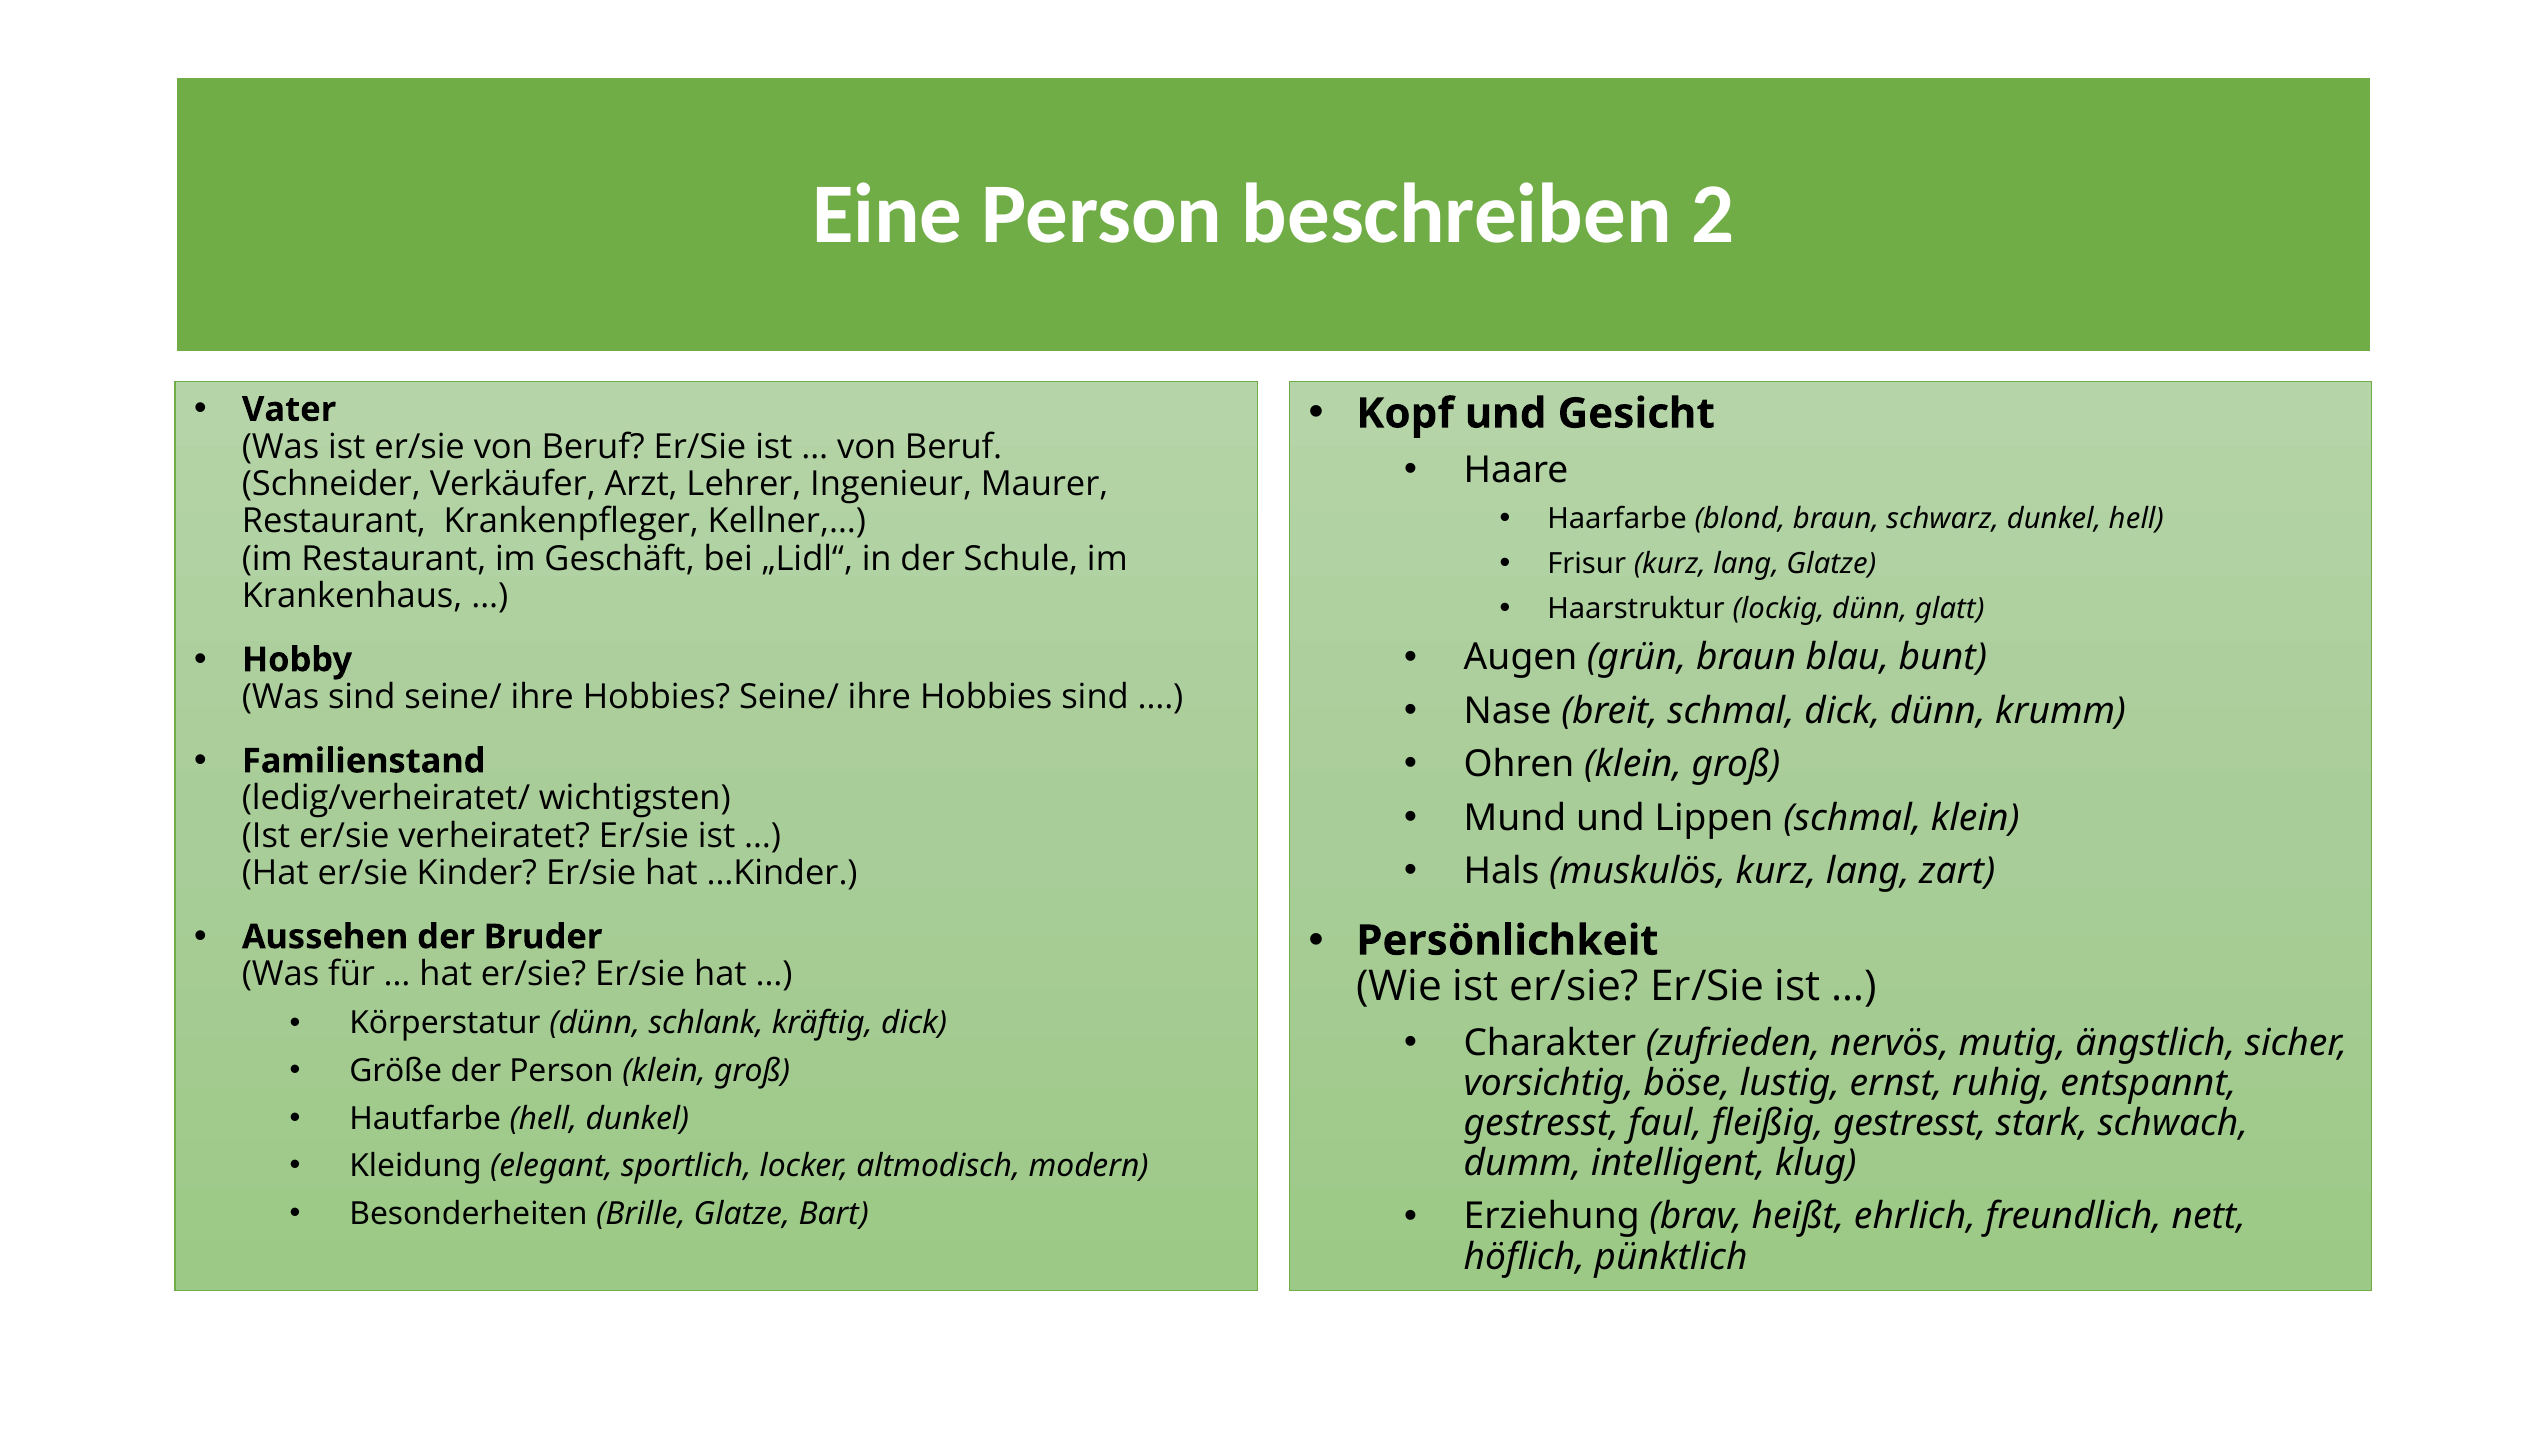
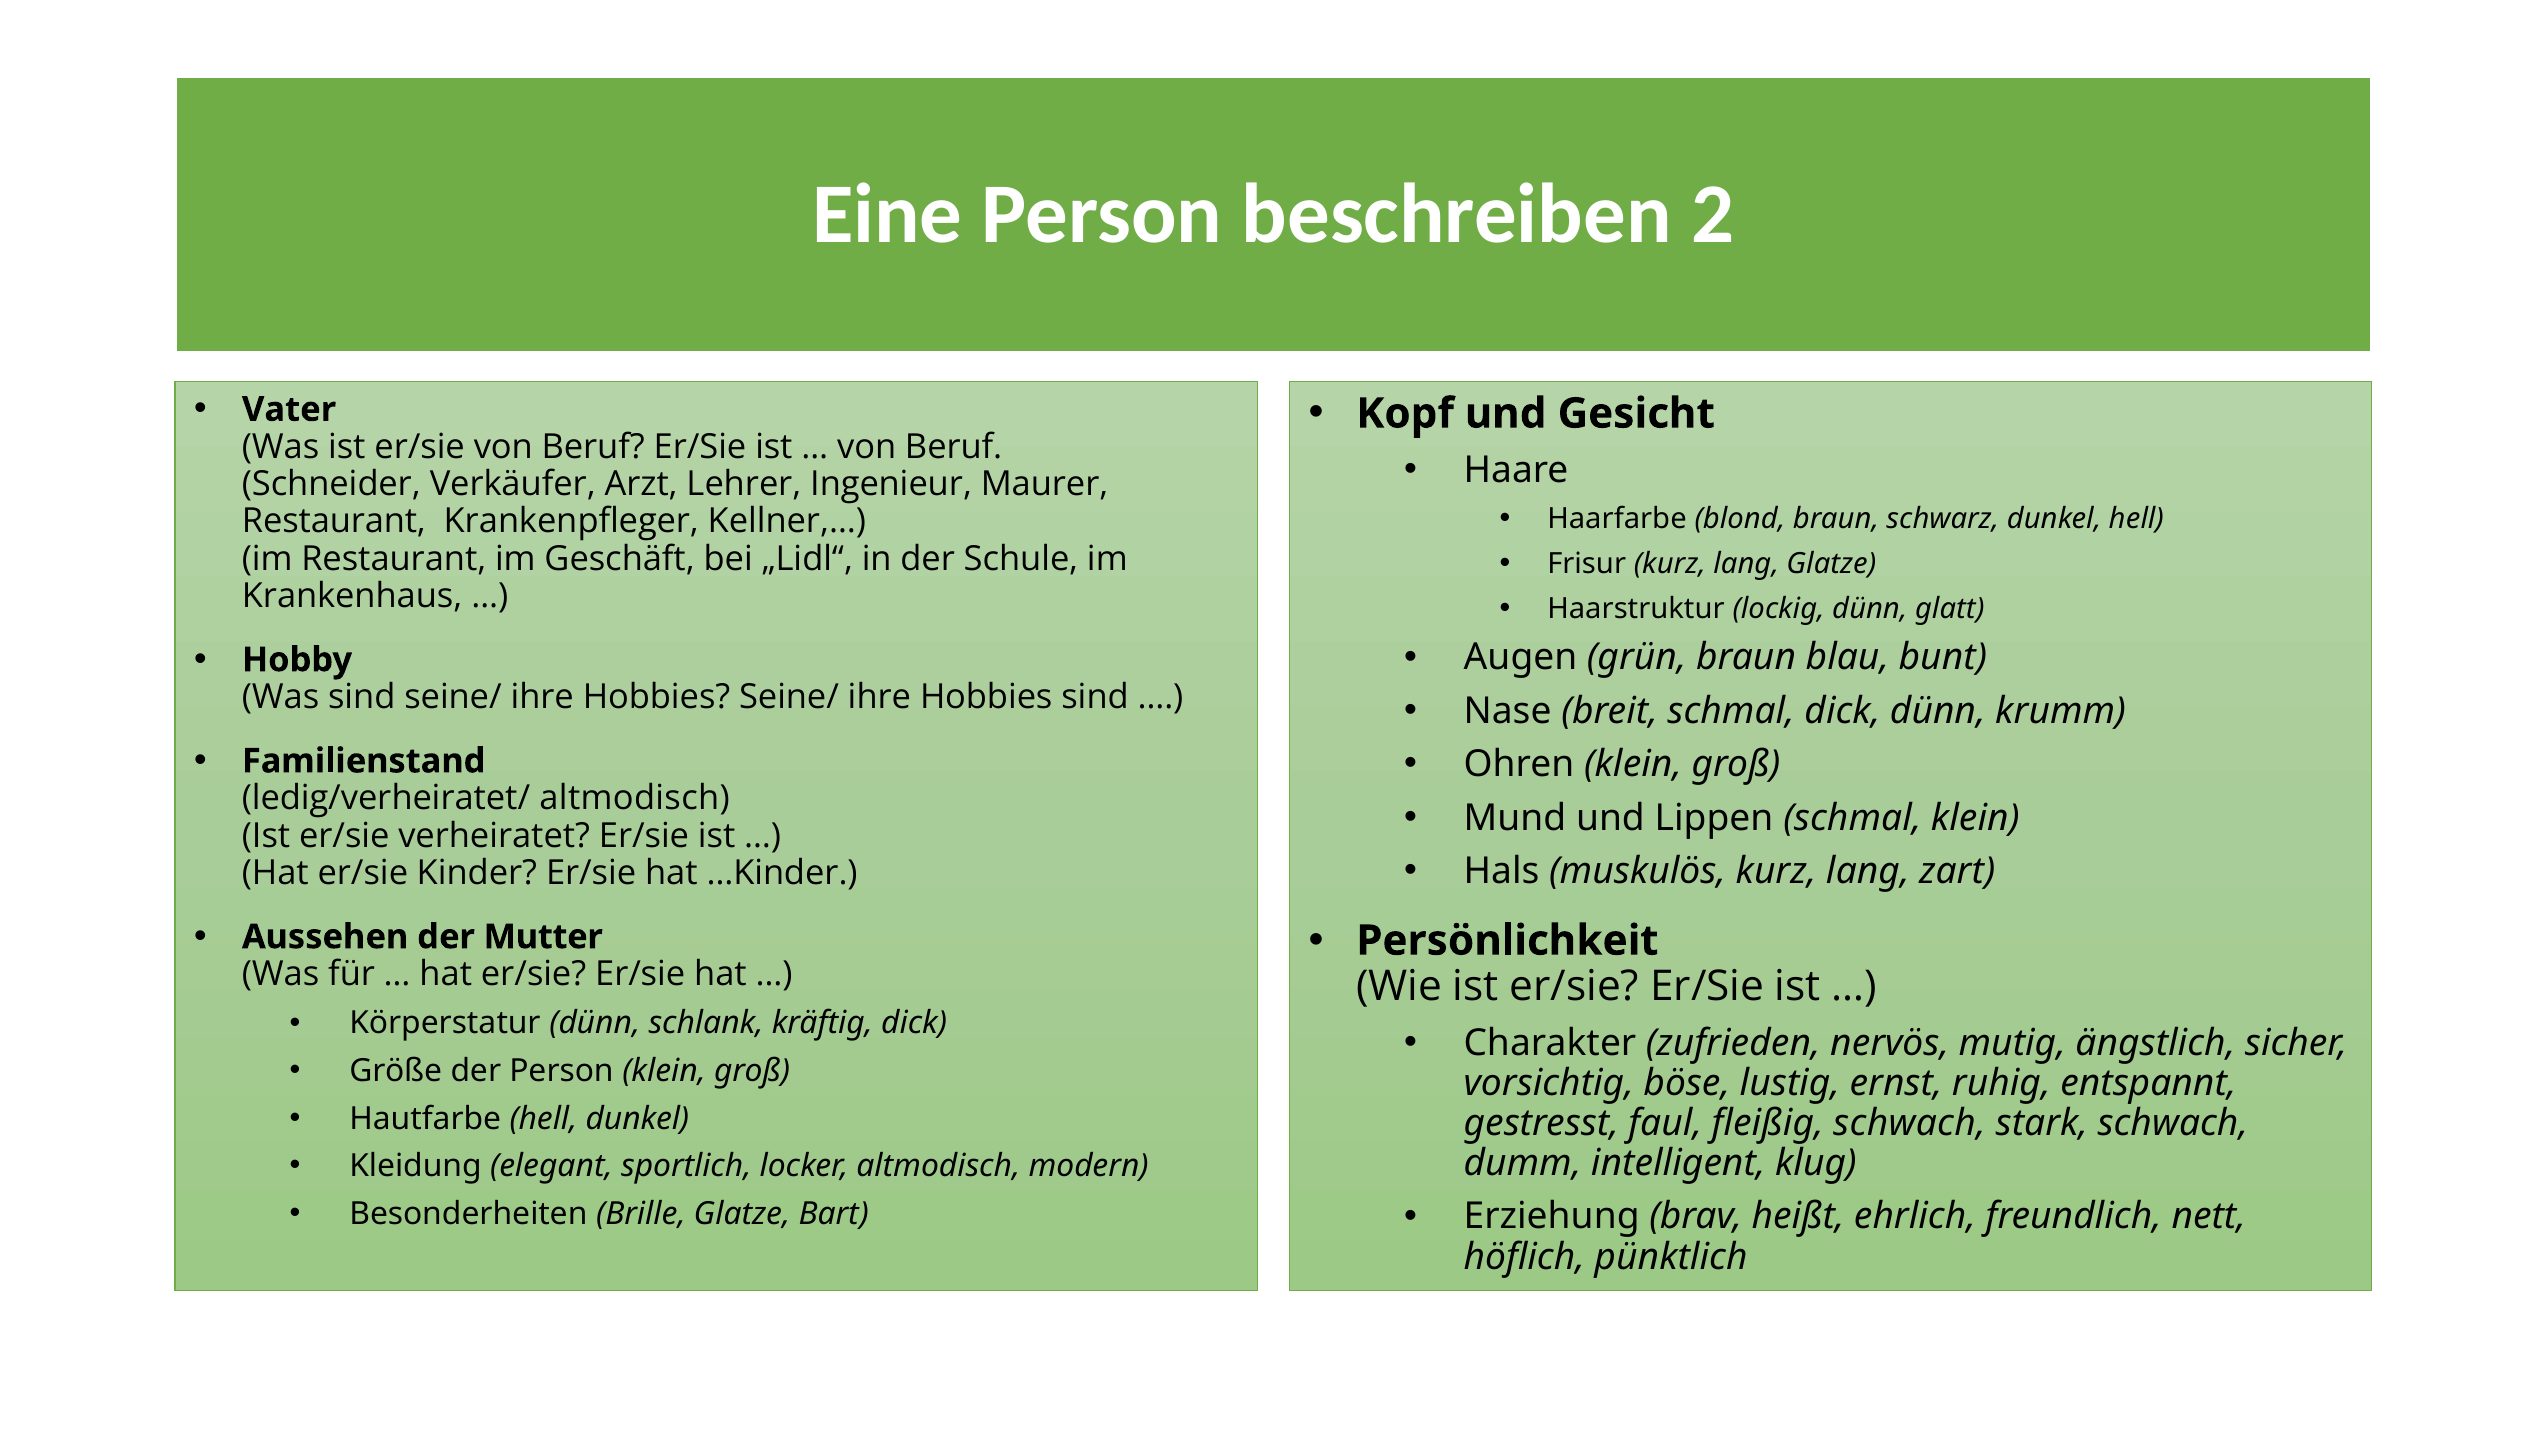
ledig/verheiratet/ wichtigsten: wichtigsten -> altmodisch (635, 798)
Bruder: Bruder -> Mutter (543, 937)
fleißig gestresst: gestresst -> schwach (1909, 1123)
